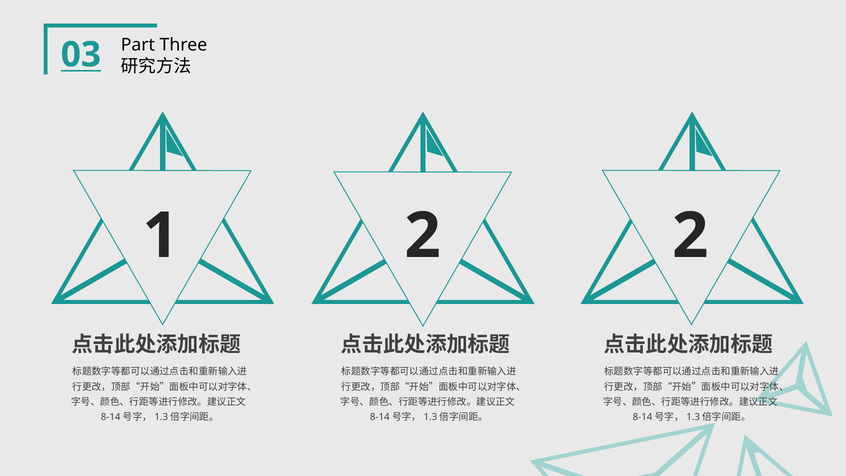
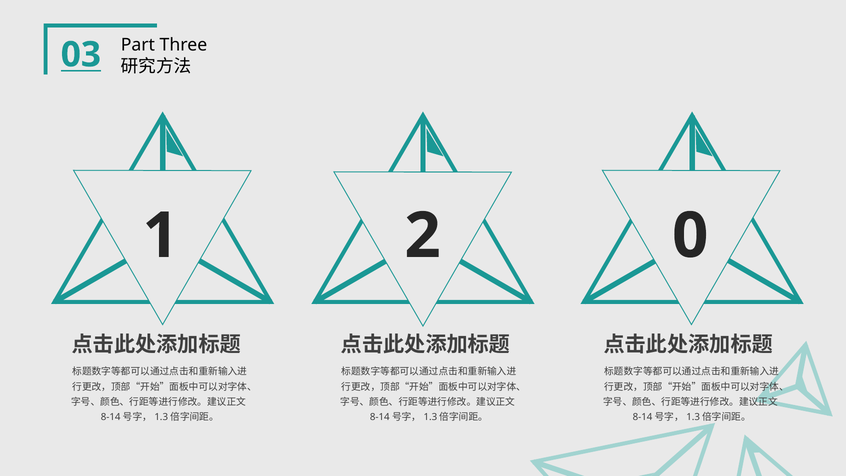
2 2: 2 -> 0 (690, 236)
